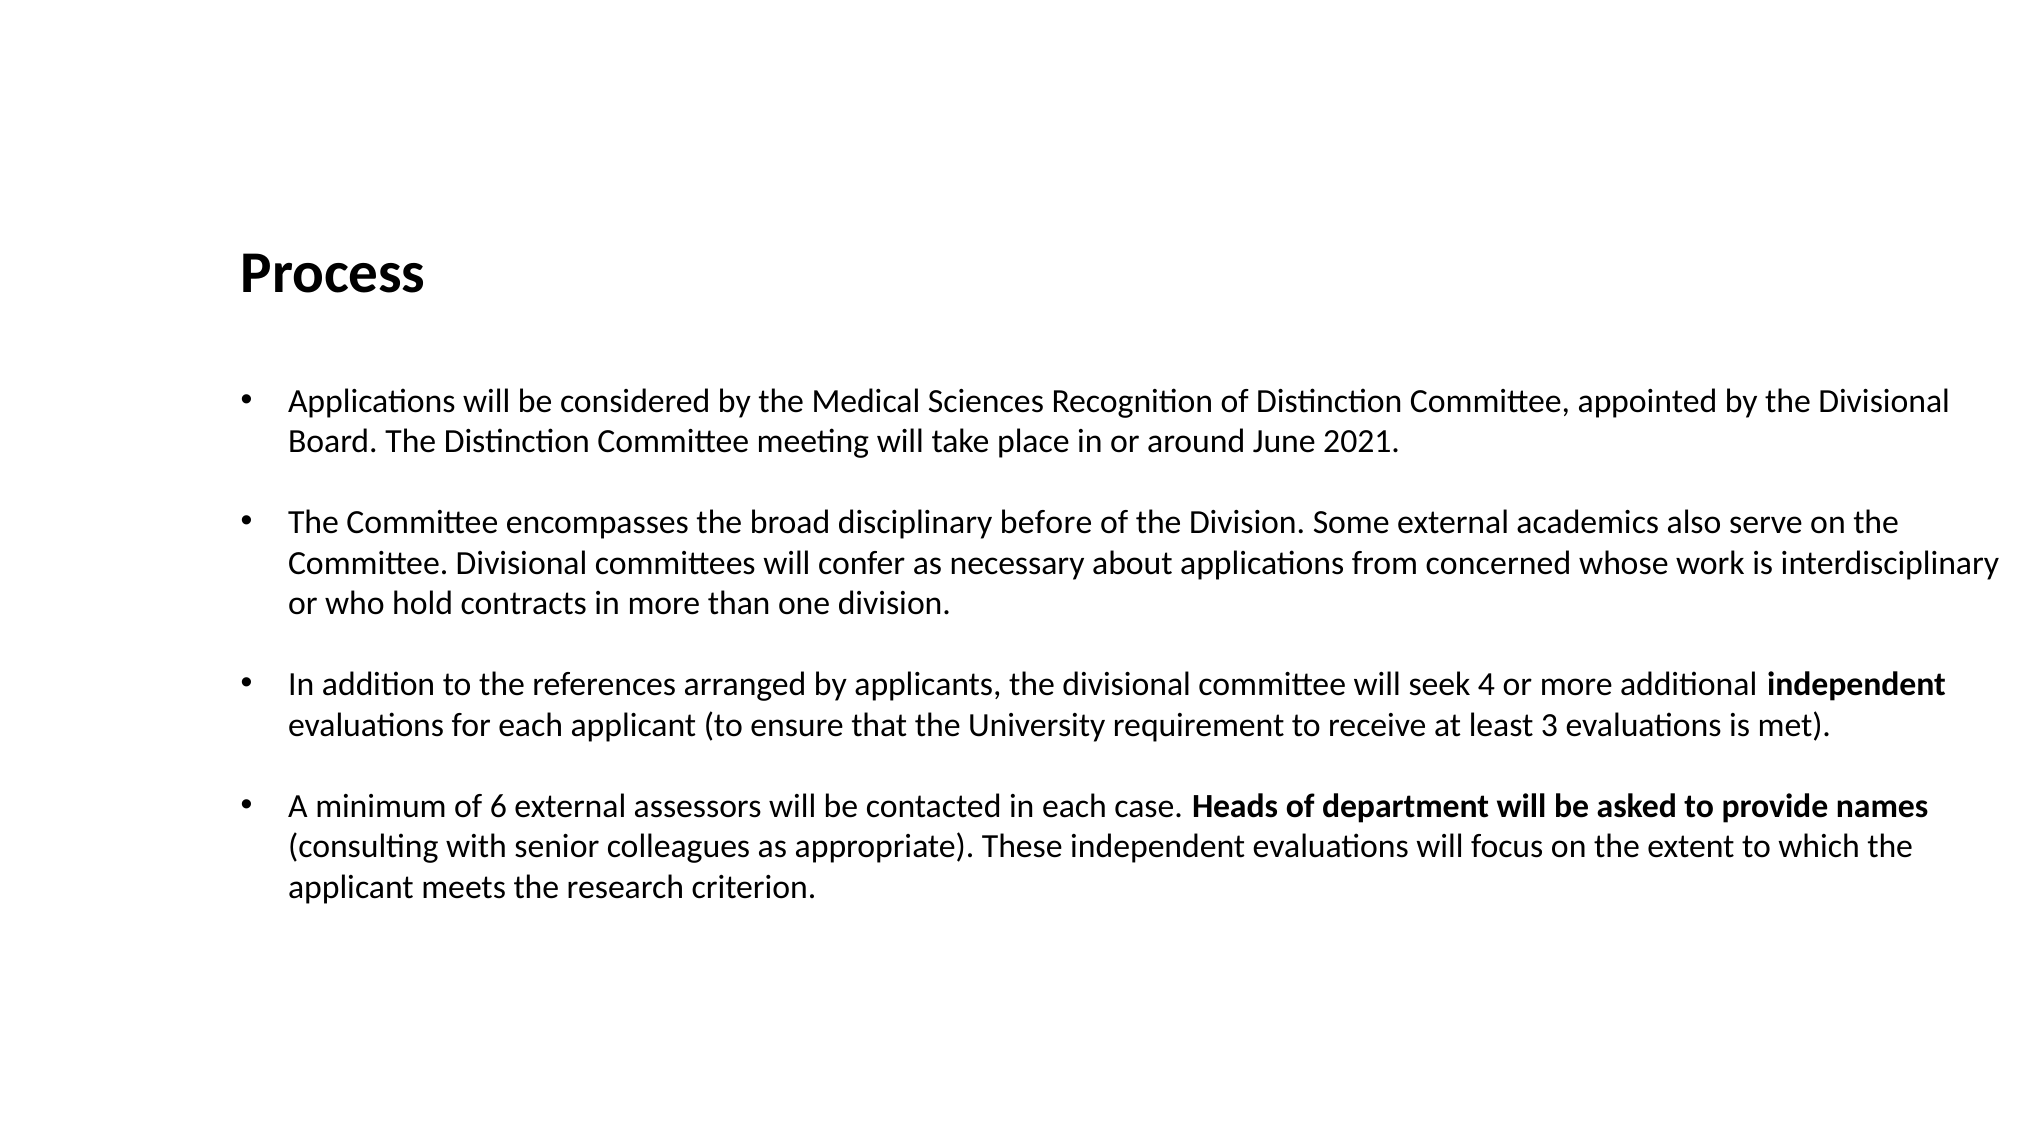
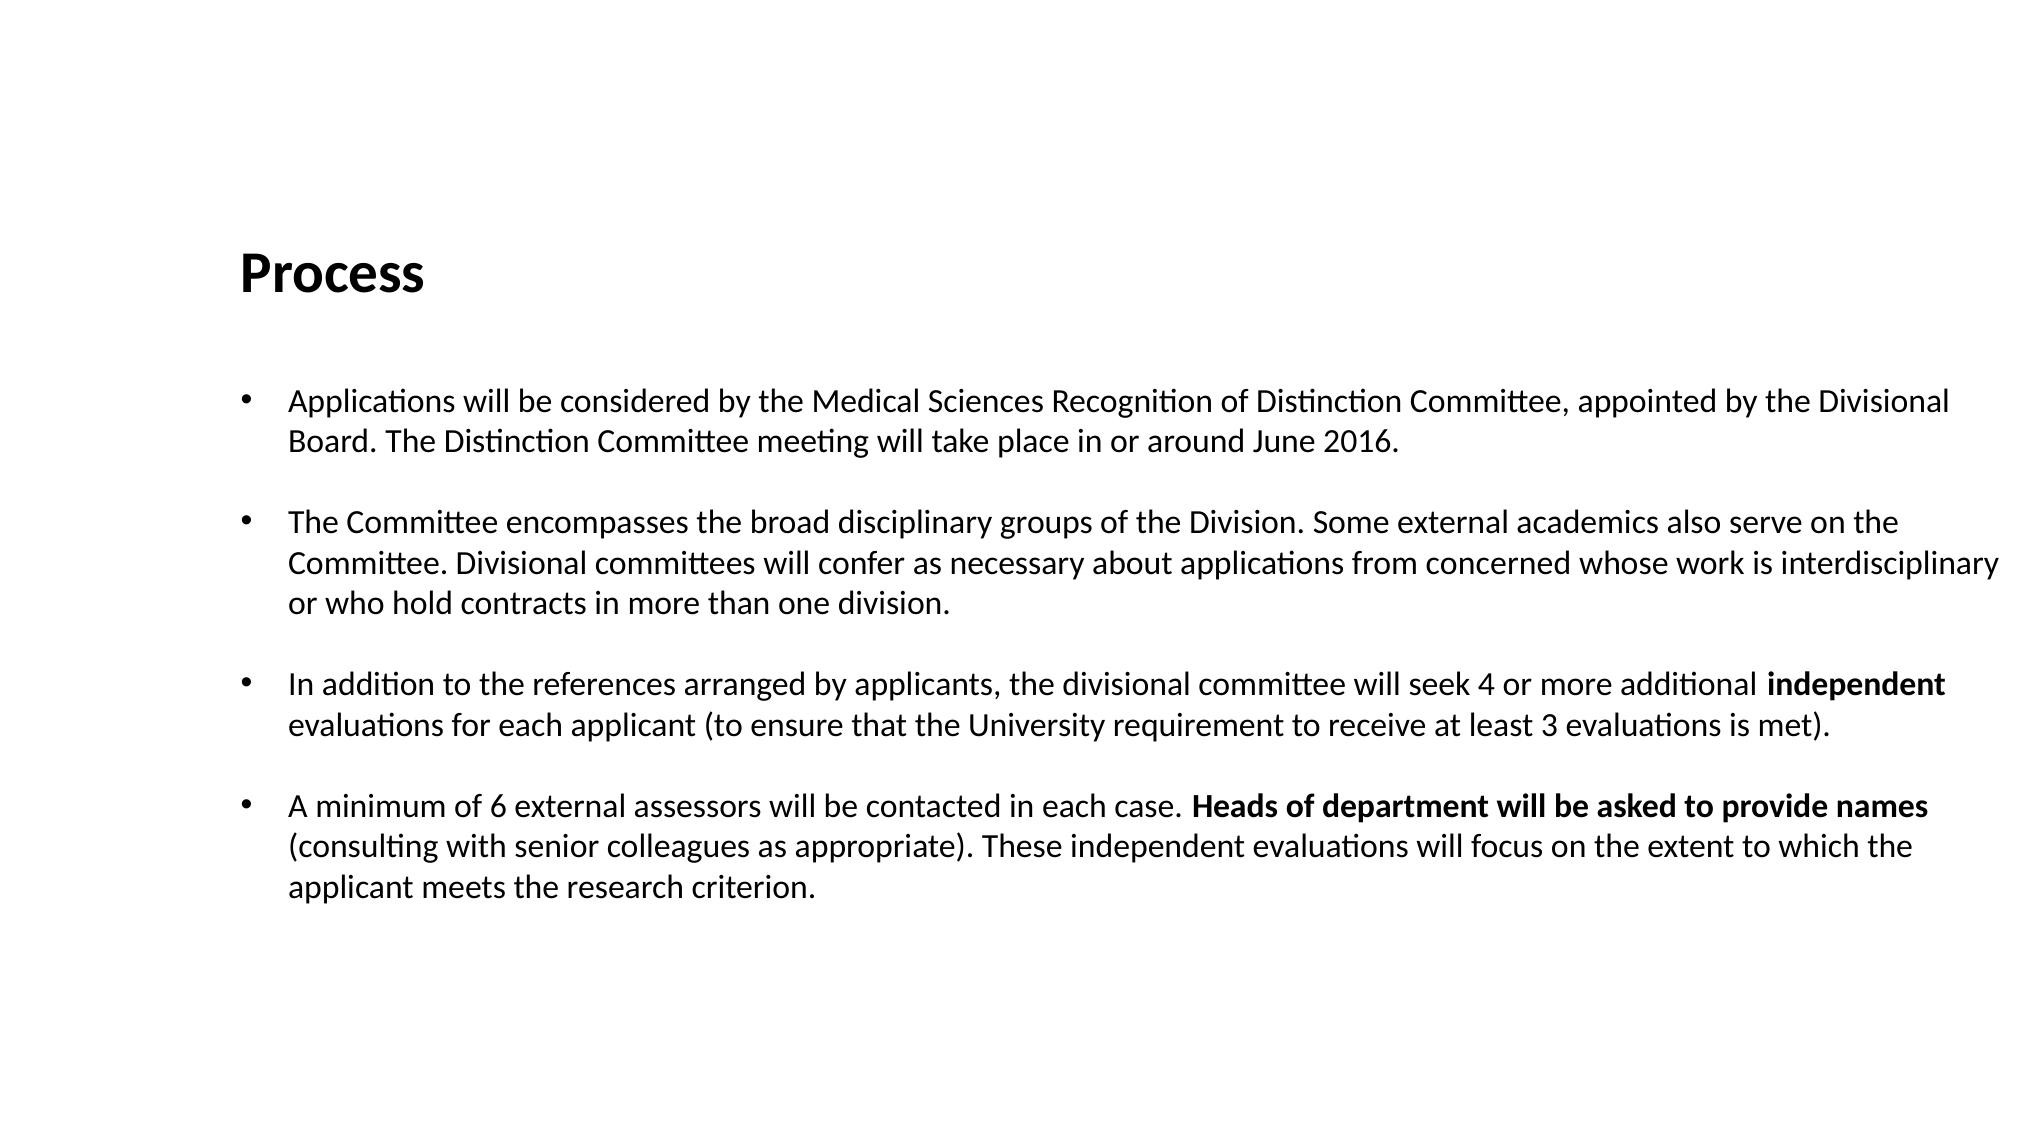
2021: 2021 -> 2016 (1362, 442)
before: before -> groups (1046, 523)
